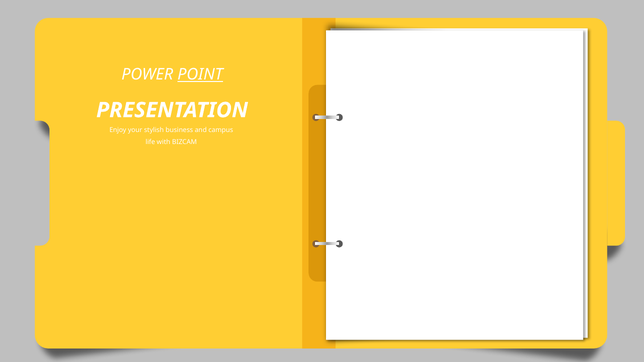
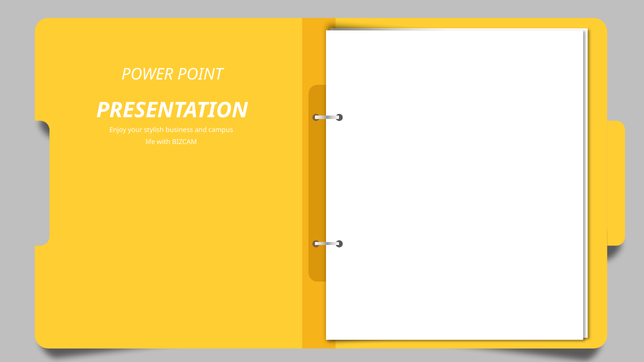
POINT underline: present -> none (200, 74)
